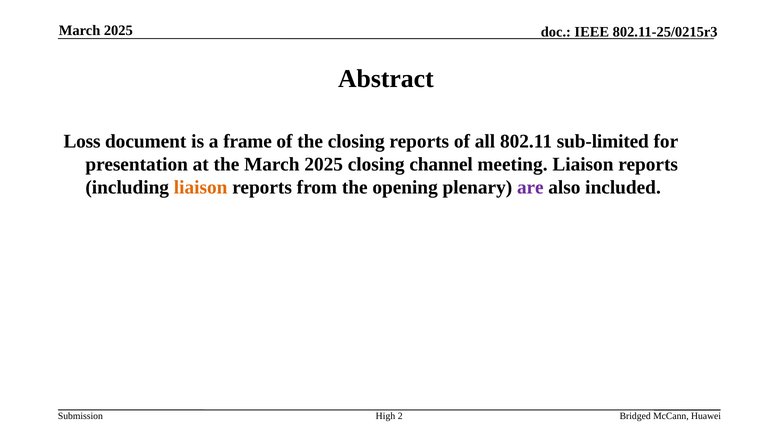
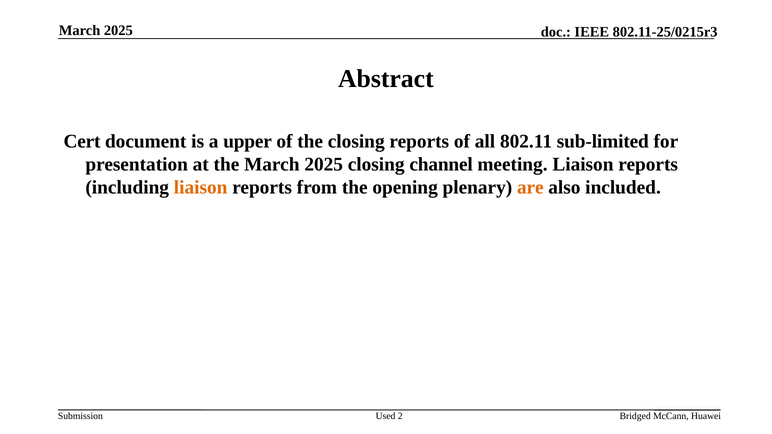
Loss: Loss -> Cert (82, 141)
frame: frame -> upper (248, 141)
are colour: purple -> orange (530, 188)
High: High -> Used (386, 416)
